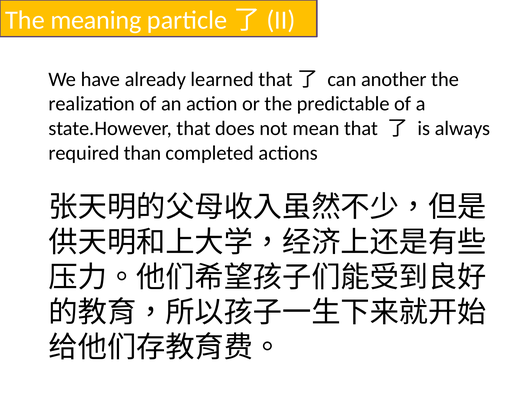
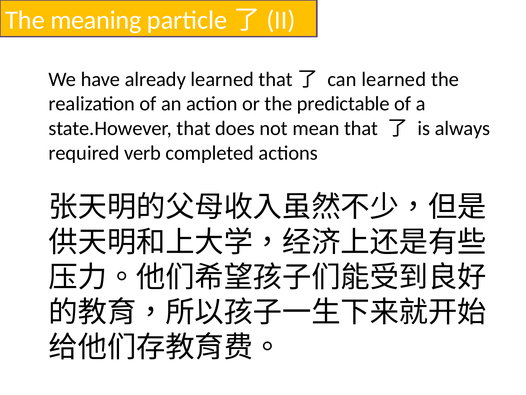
can another: another -> learned (394, 79)
than: than -> verb (143, 153)
